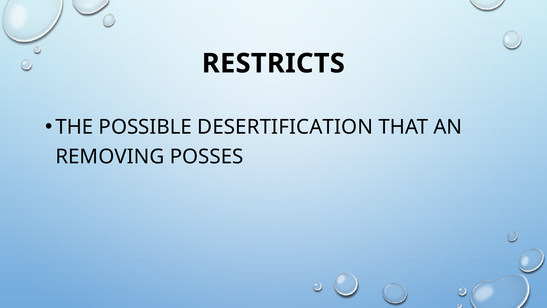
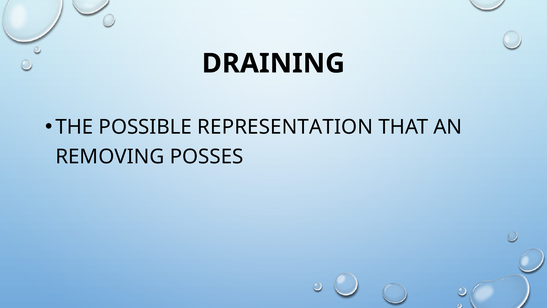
RESTRICTS: RESTRICTS -> DRAINING (273, 63)
DESERTIFICATION: DESERTIFICATION -> REPRESENTATION (285, 127)
